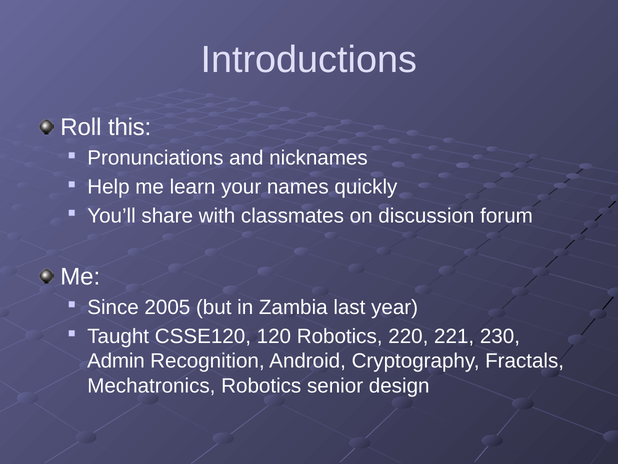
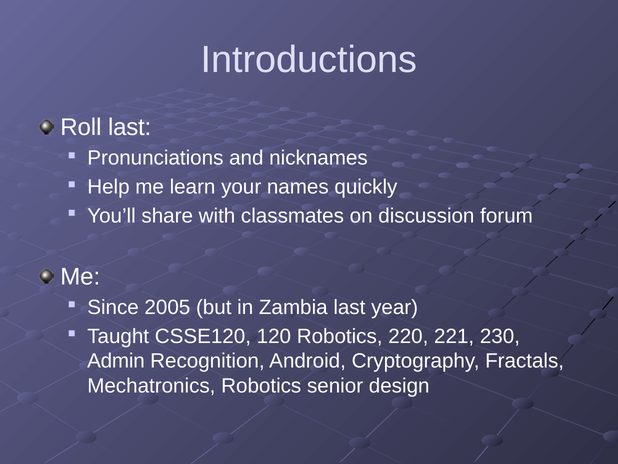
Roll this: this -> last (130, 127)
